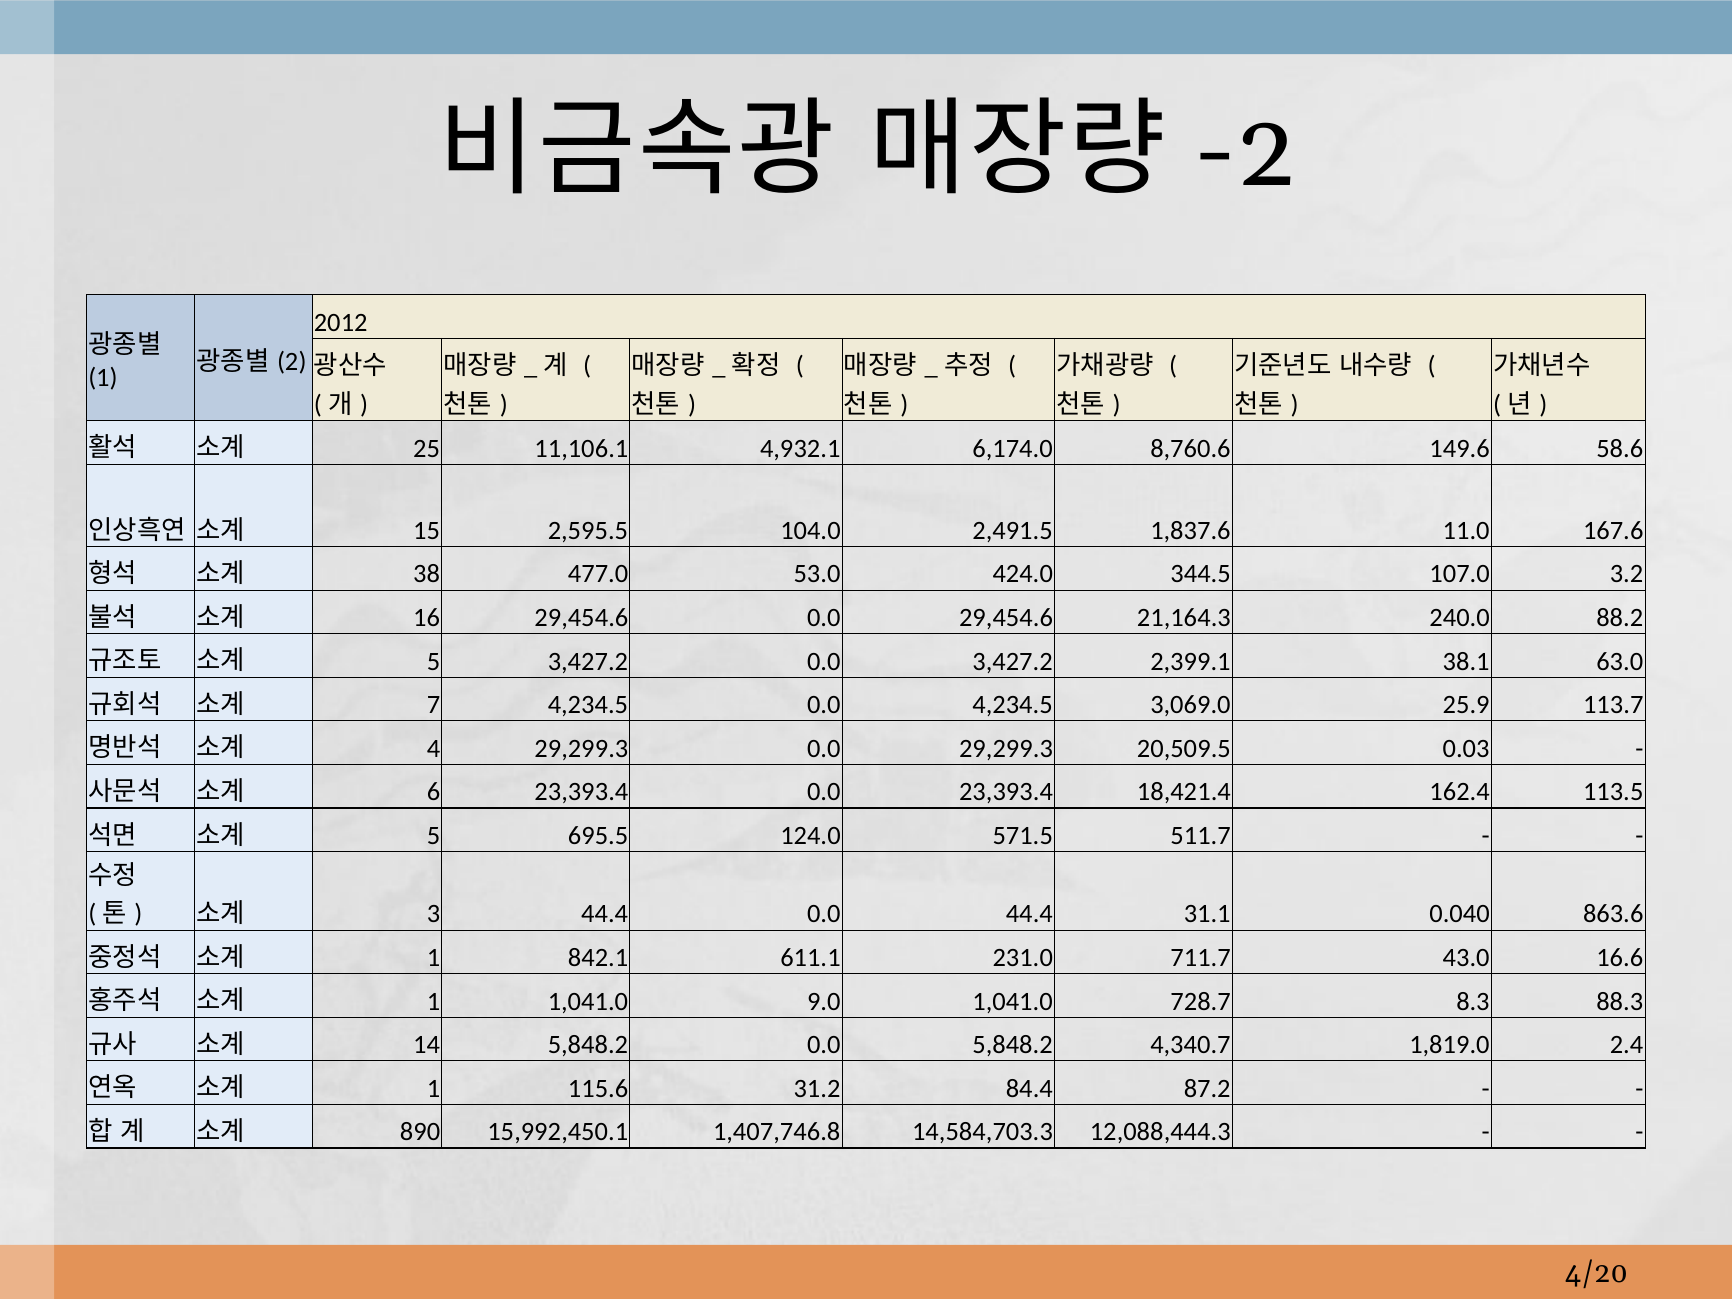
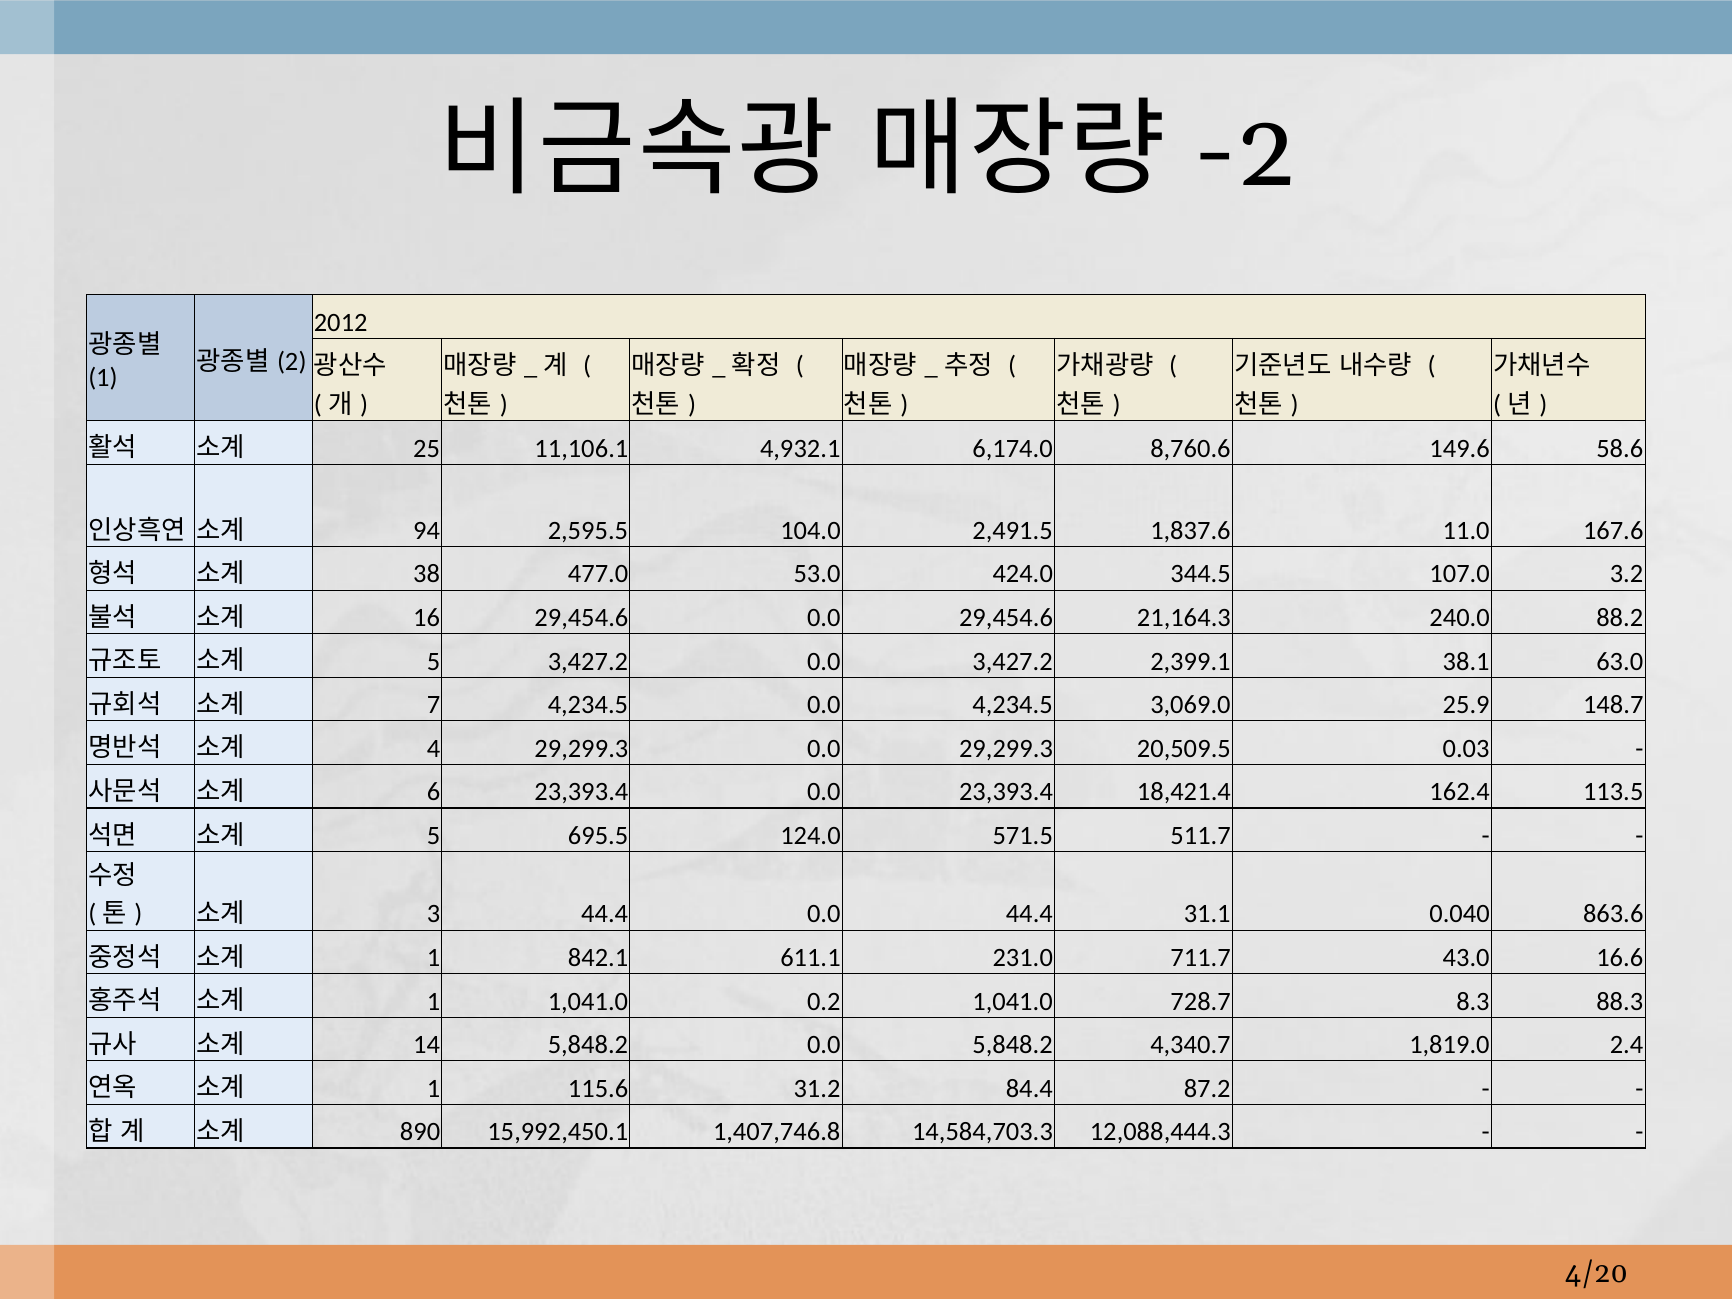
15: 15 -> 94 (427, 531)
113.7: 113.7 -> 148.7 (1613, 705)
9.0: 9.0 -> 0.2 (824, 1001)
